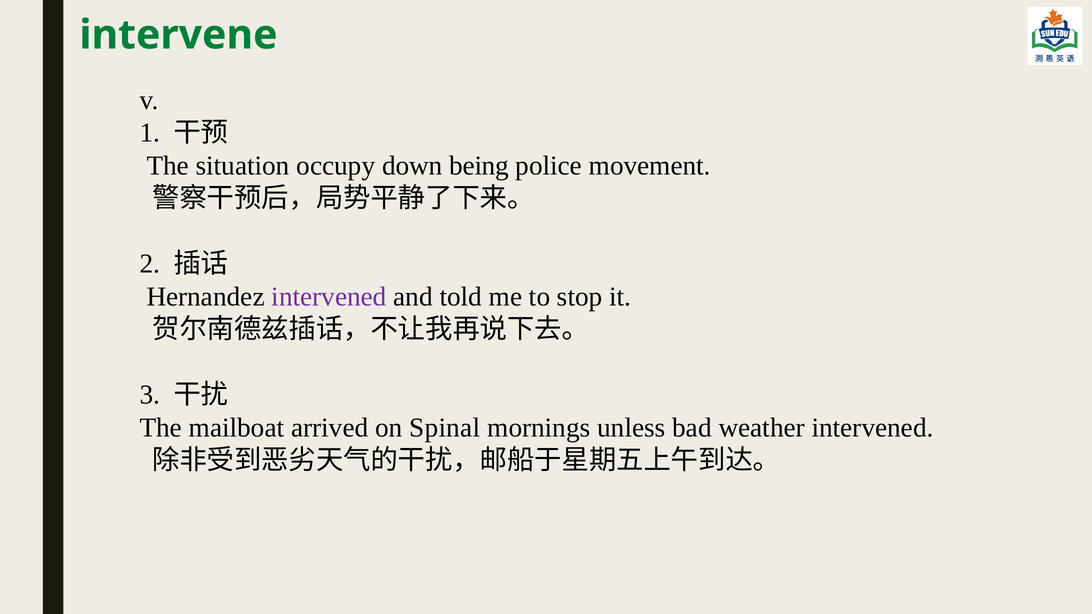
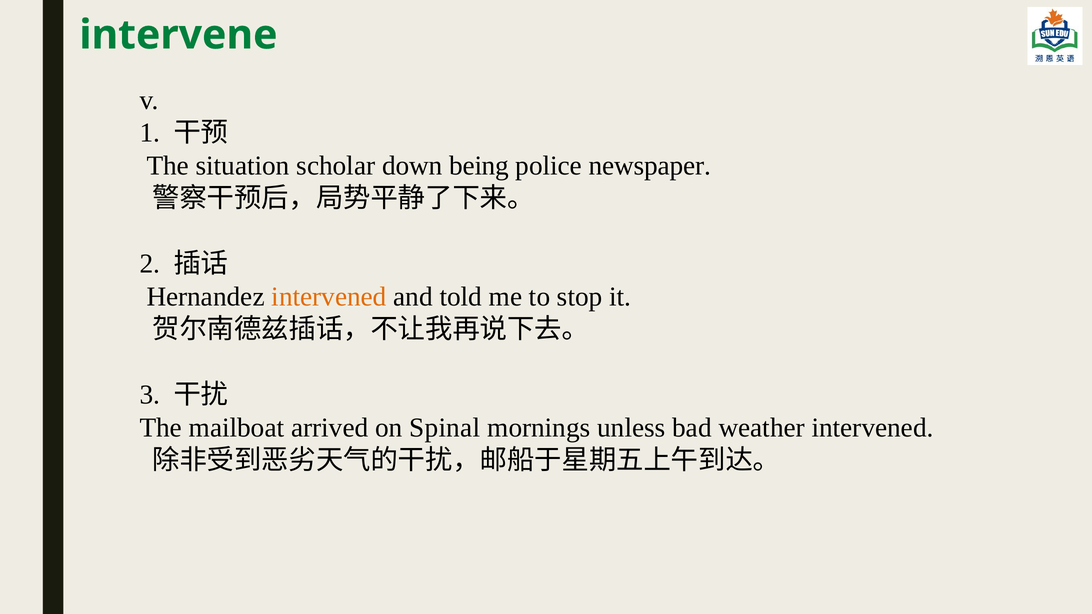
occupy: occupy -> scholar (336, 166)
movement: movement -> newspaper (650, 166)
intervened colour: purple -> orange (329, 297)
